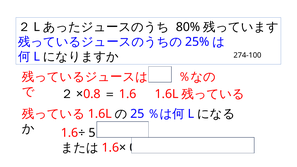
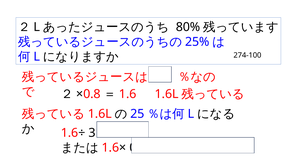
5: 5 -> 3 (92, 133)
